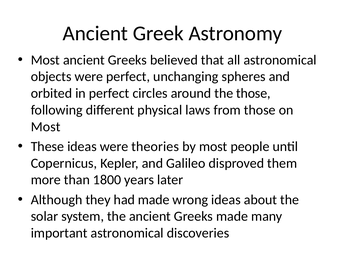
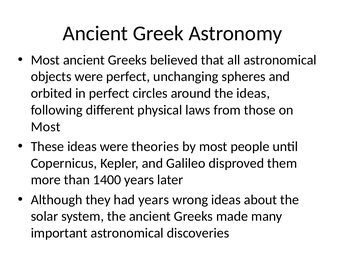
the those: those -> ideas (253, 93)
1800: 1800 -> 1400 (107, 180)
had made: made -> years (154, 199)
